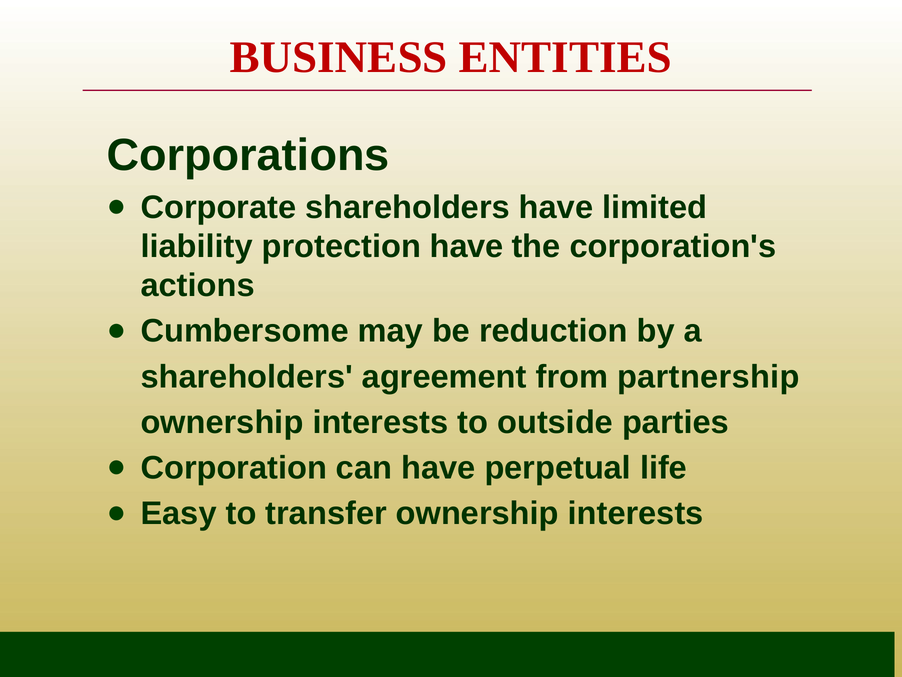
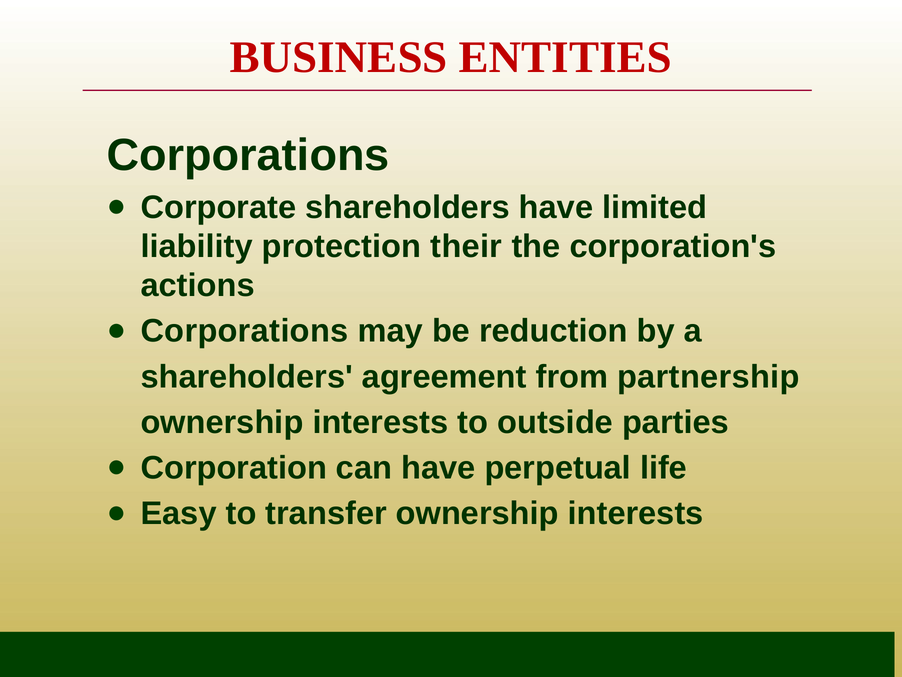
protection have: have -> their (466, 246)
Cumbersome: Cumbersome -> Corporations (245, 331)
